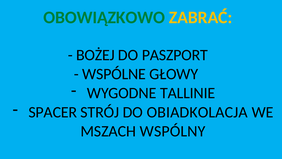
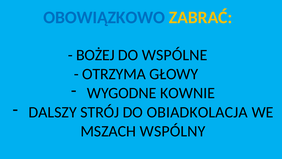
OBOWIĄZKOWO colour: green -> blue (104, 17)
PASZPORT: PASZPORT -> WSPÓLNE (175, 55)
WSPÓLNE: WSPÓLNE -> OTRZYMA (114, 74)
TALLINIE: TALLINIE -> KOWNIE (188, 93)
SPACER: SPACER -> DALSZY (53, 112)
